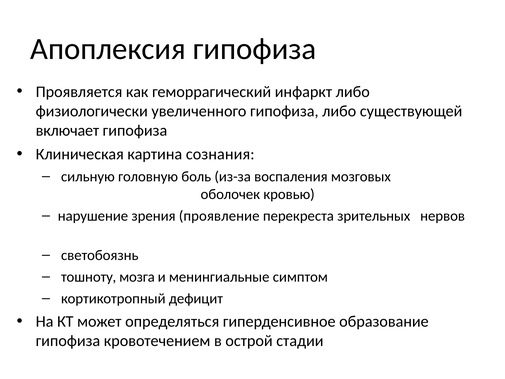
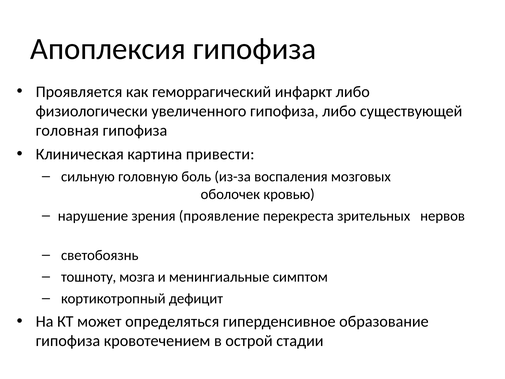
включает: включает -> головная (67, 130)
сознания: сознания -> привести (220, 154)
